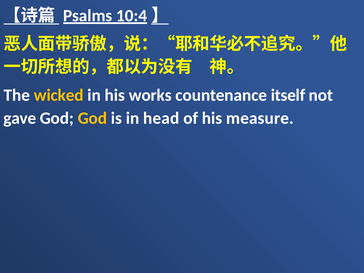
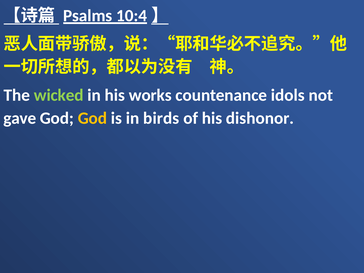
wicked colour: yellow -> light green (59, 95)
itself: itself -> idols (288, 95)
head: head -> birds (161, 118)
measure: measure -> dishonor (260, 118)
